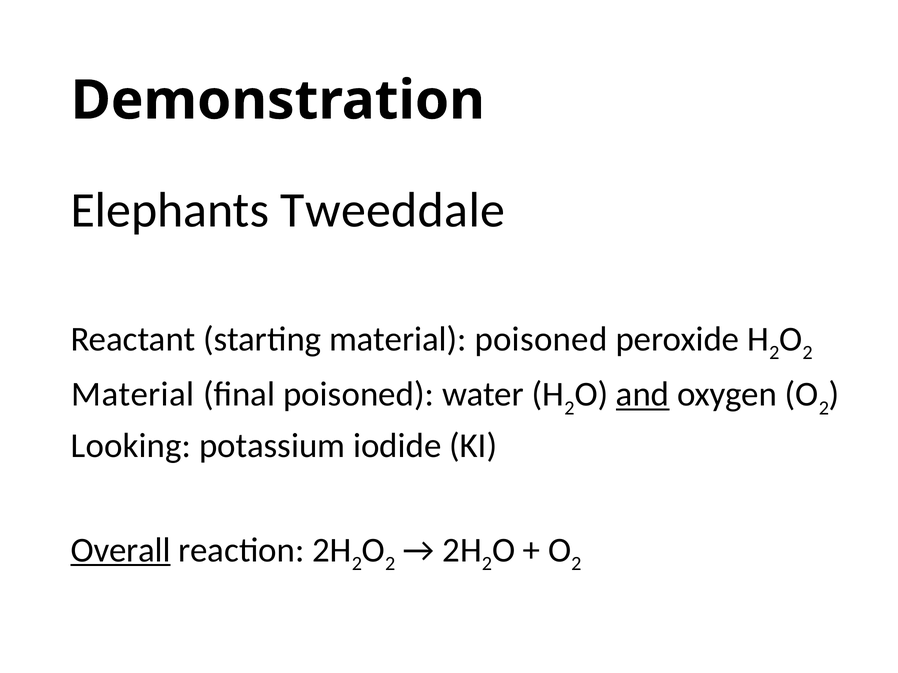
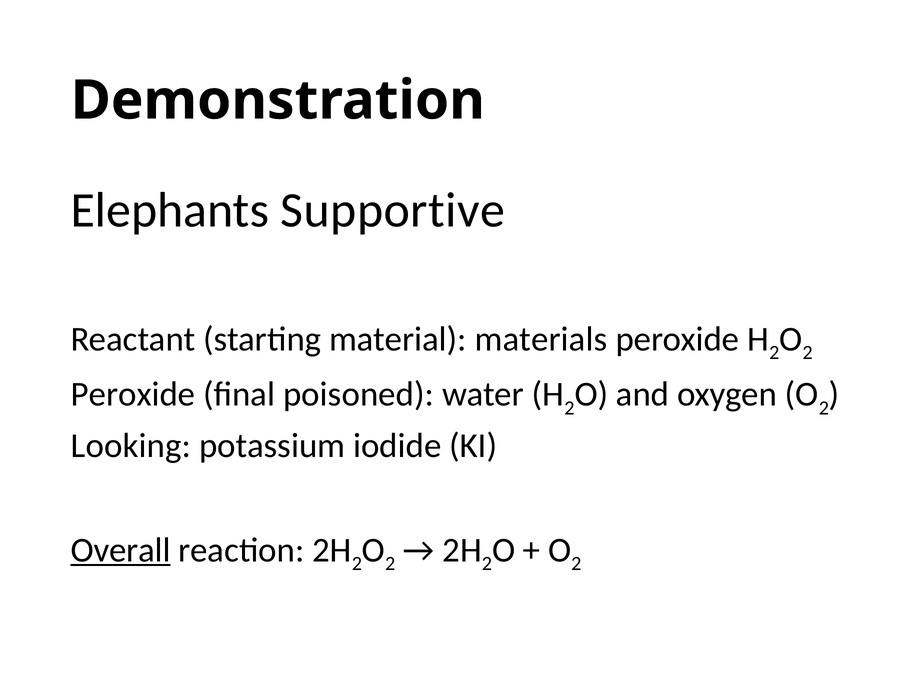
Tweeddale: Tweeddale -> Supportive (393, 210)
material poisoned: poisoned -> materials (541, 339)
Material: Material -> Peroxide (133, 395)
and underline: present -> none (643, 395)
